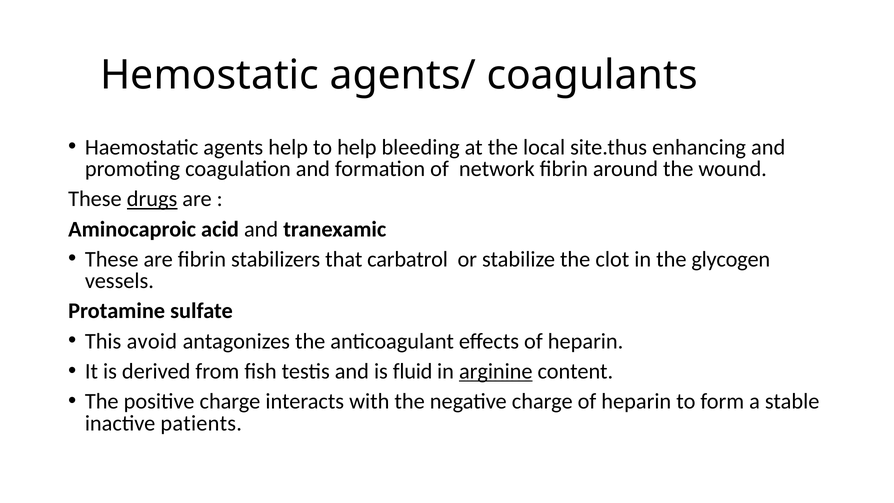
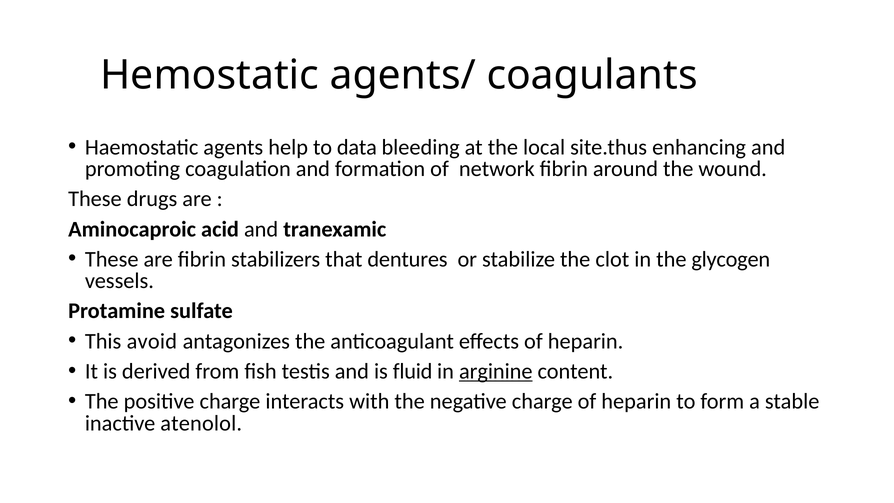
to help: help -> data (357, 147)
drugs underline: present -> none (152, 199)
carbatrol: carbatrol -> dentures (407, 259)
patients: patients -> atenolol (201, 423)
